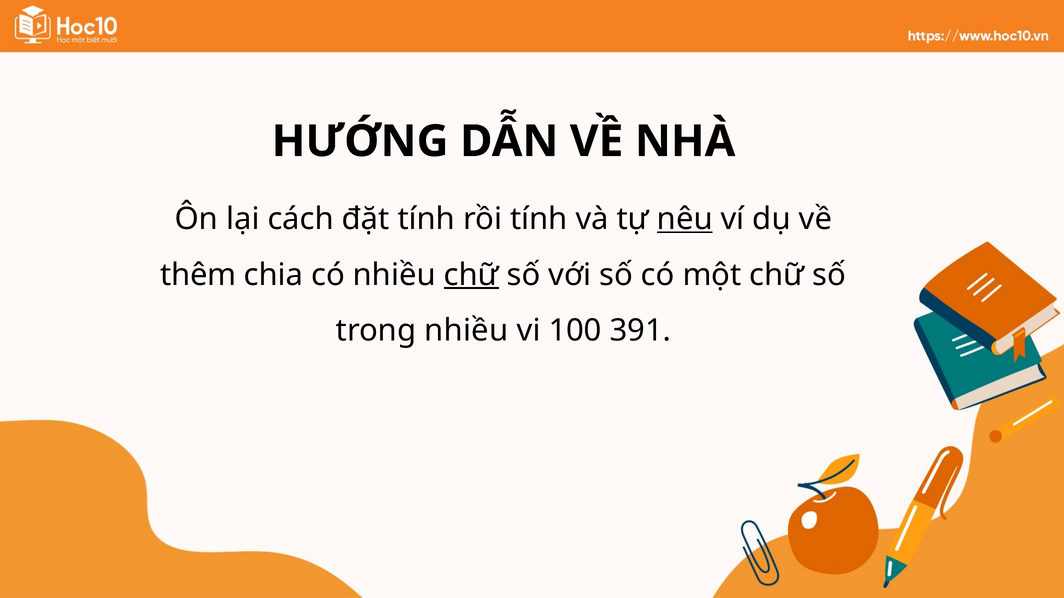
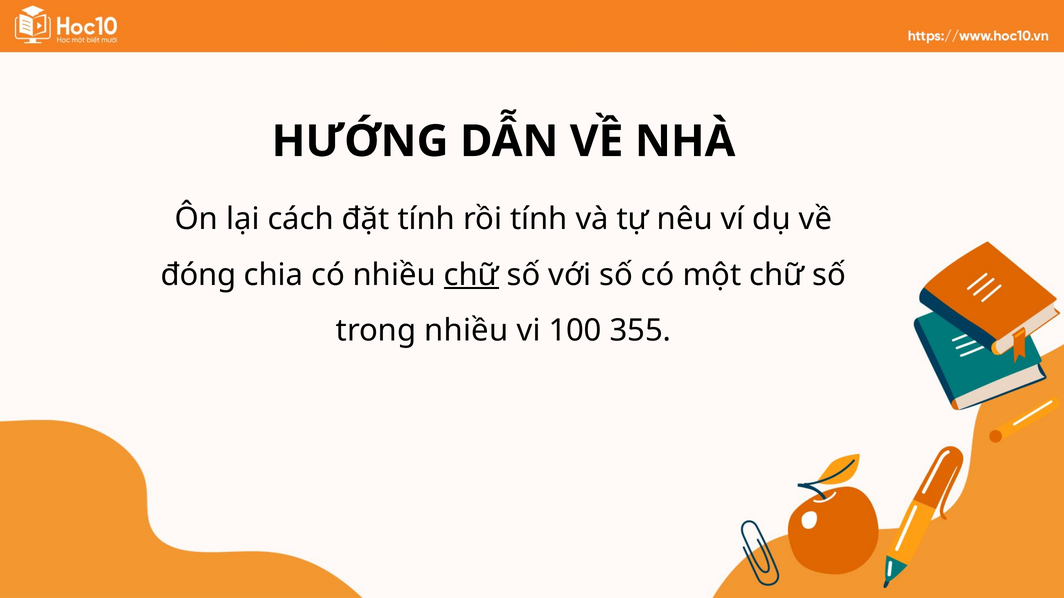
nêu underline: present -> none (685, 219)
thêm: thêm -> đóng (198, 275)
391: 391 -> 355 (640, 331)
